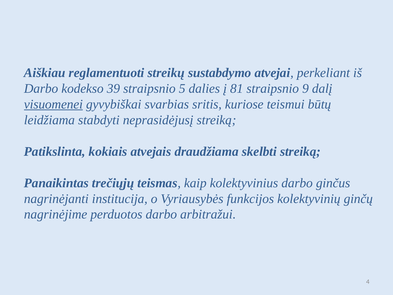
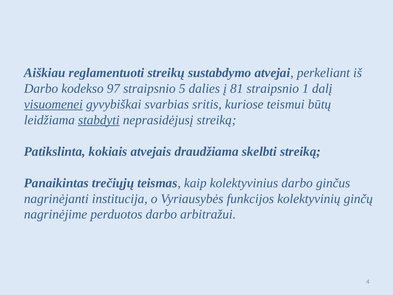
39: 39 -> 97 (113, 88)
9: 9 -> 1 (305, 88)
stabdyti underline: none -> present (99, 120)
